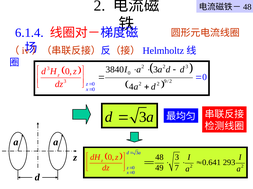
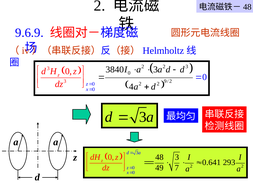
6.1.4: 6.1.4 -> 9.6.9 (29, 33)
